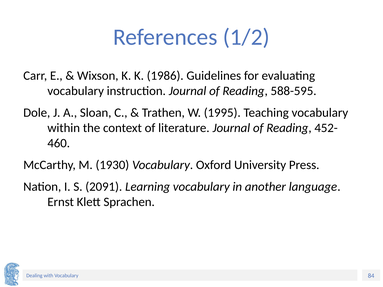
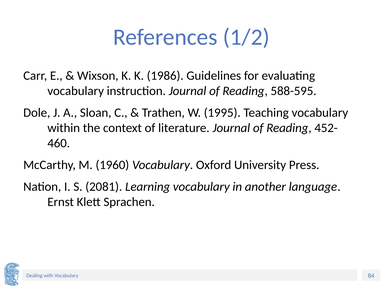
1930: 1930 -> 1960 (112, 165)
2091: 2091 -> 2081 (104, 187)
